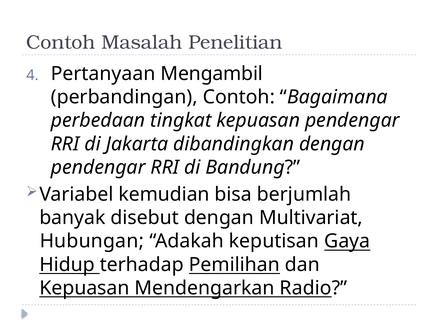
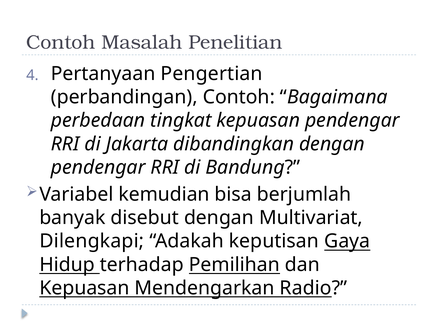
Mengambil: Mengambil -> Pengertian (212, 74)
Hubungan: Hubungan -> Dilengkapi (92, 241)
